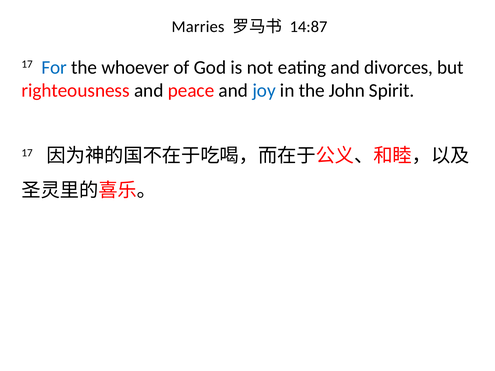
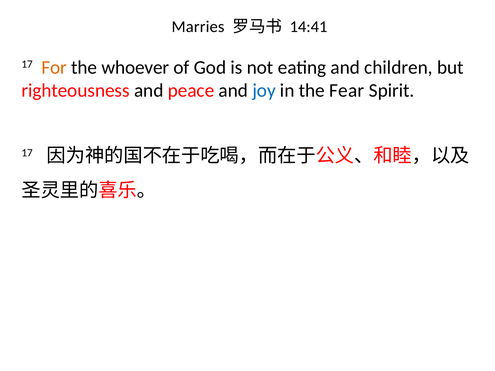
14:87: 14:87 -> 14:41 (309, 27)
For colour: blue -> orange (54, 67)
divorces: divorces -> children (399, 67)
John: John -> Fear (347, 90)
